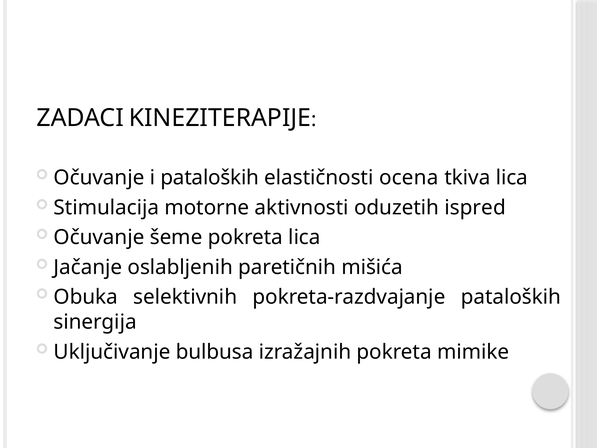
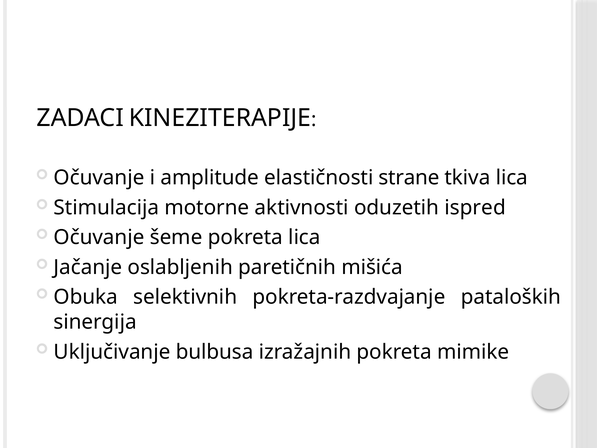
i pataloških: pataloških -> amplitude (210, 178)
ocena: ocena -> strane (409, 178)
